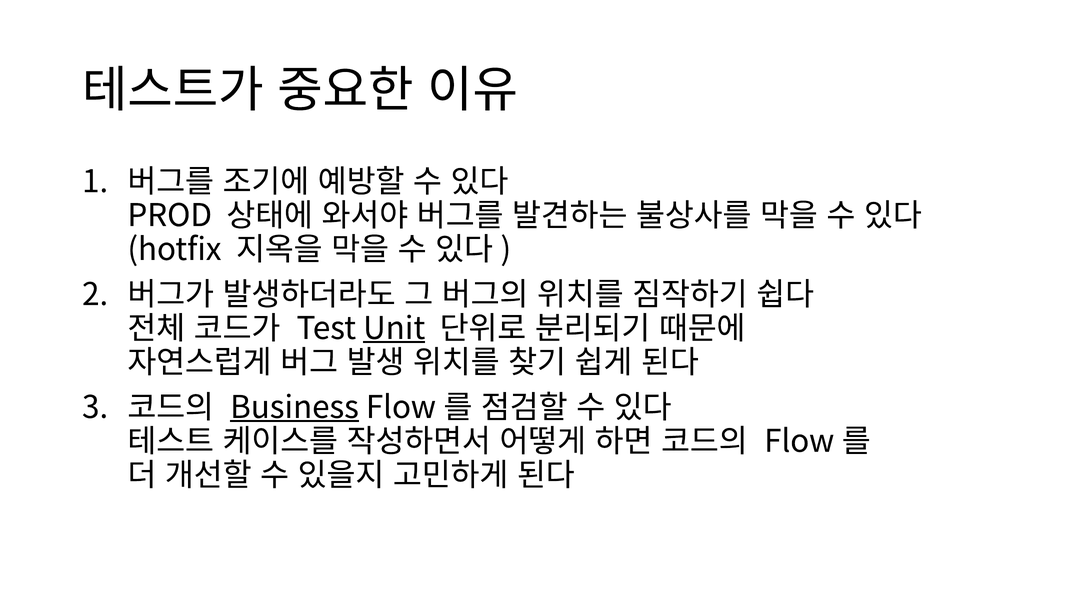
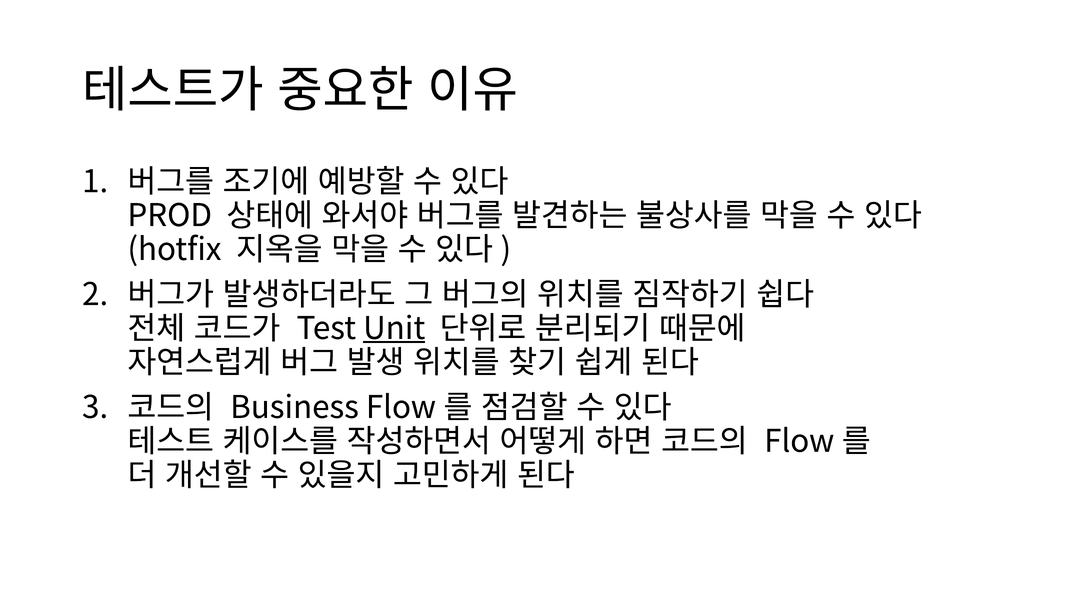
Business underline: present -> none (295, 408)
